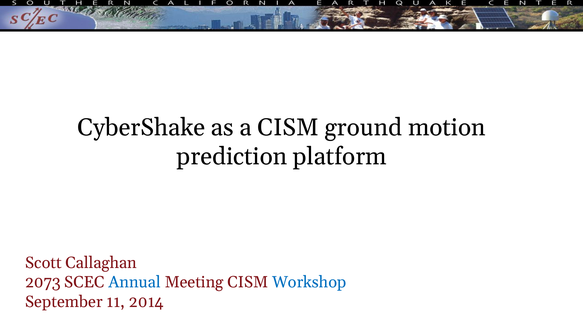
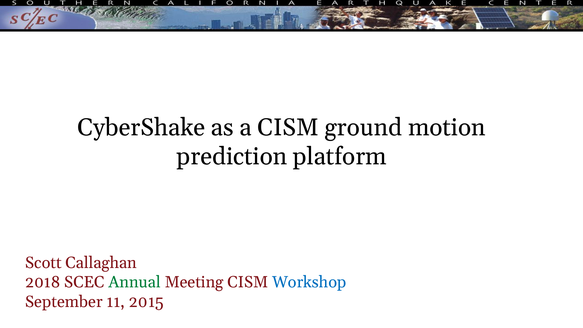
2073: 2073 -> 2018 (43, 282)
Annual colour: blue -> green (135, 282)
2014: 2014 -> 2015 (146, 302)
